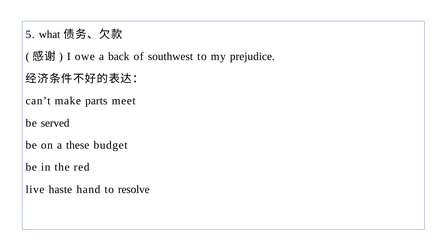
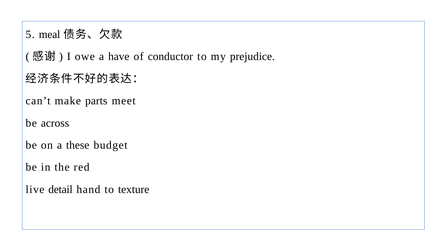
what: what -> meal (50, 34)
back: back -> have (119, 56)
southwest: southwest -> conductor (170, 56)
served: served -> across (55, 123)
haste: haste -> detail (61, 189)
resolve: resolve -> texture (134, 189)
